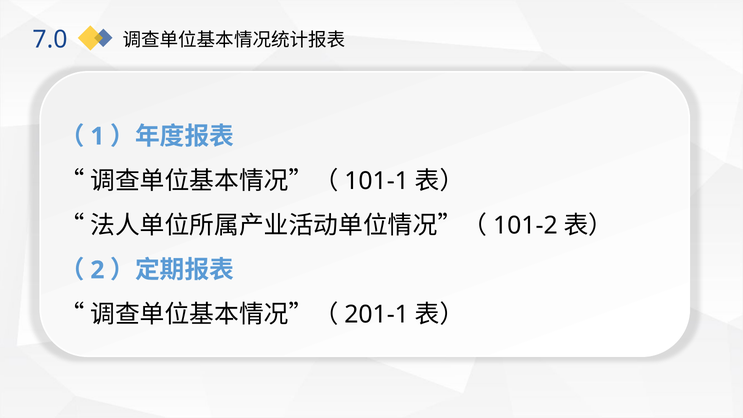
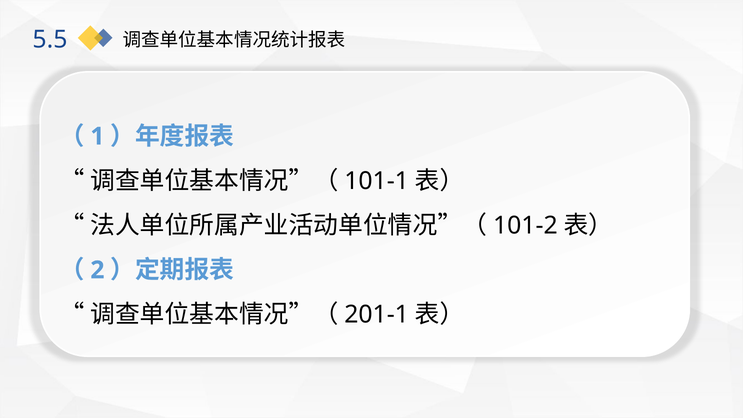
7.0: 7.0 -> 5.5 (50, 39)
